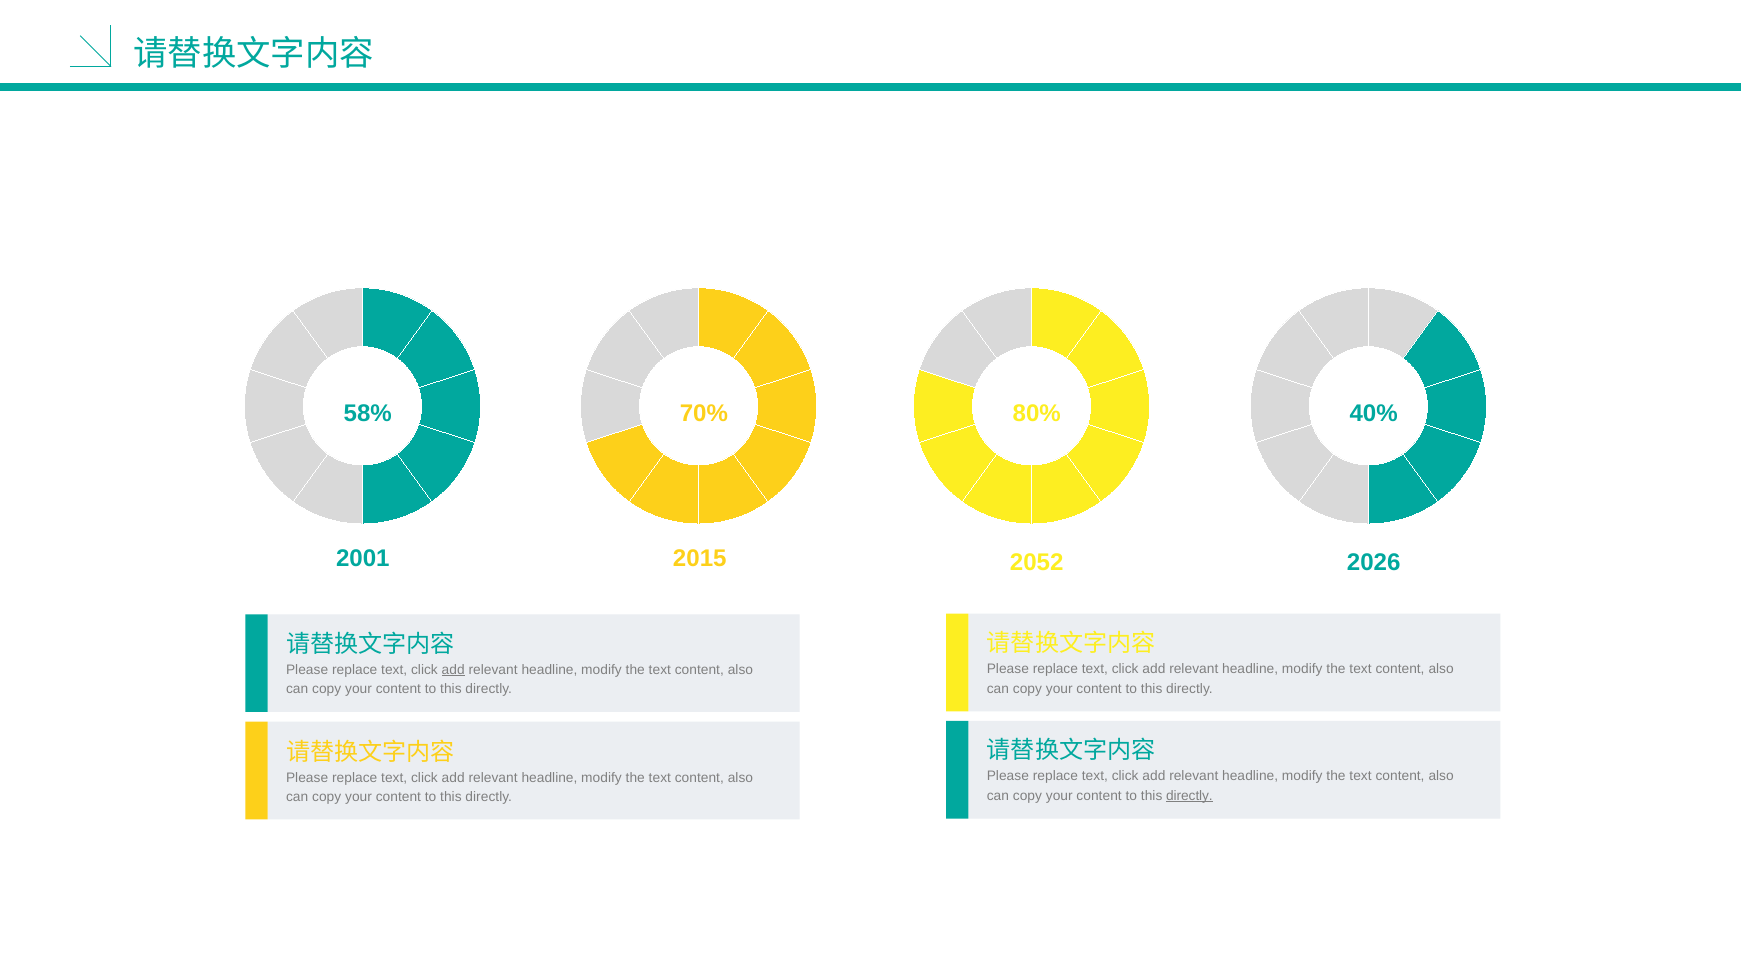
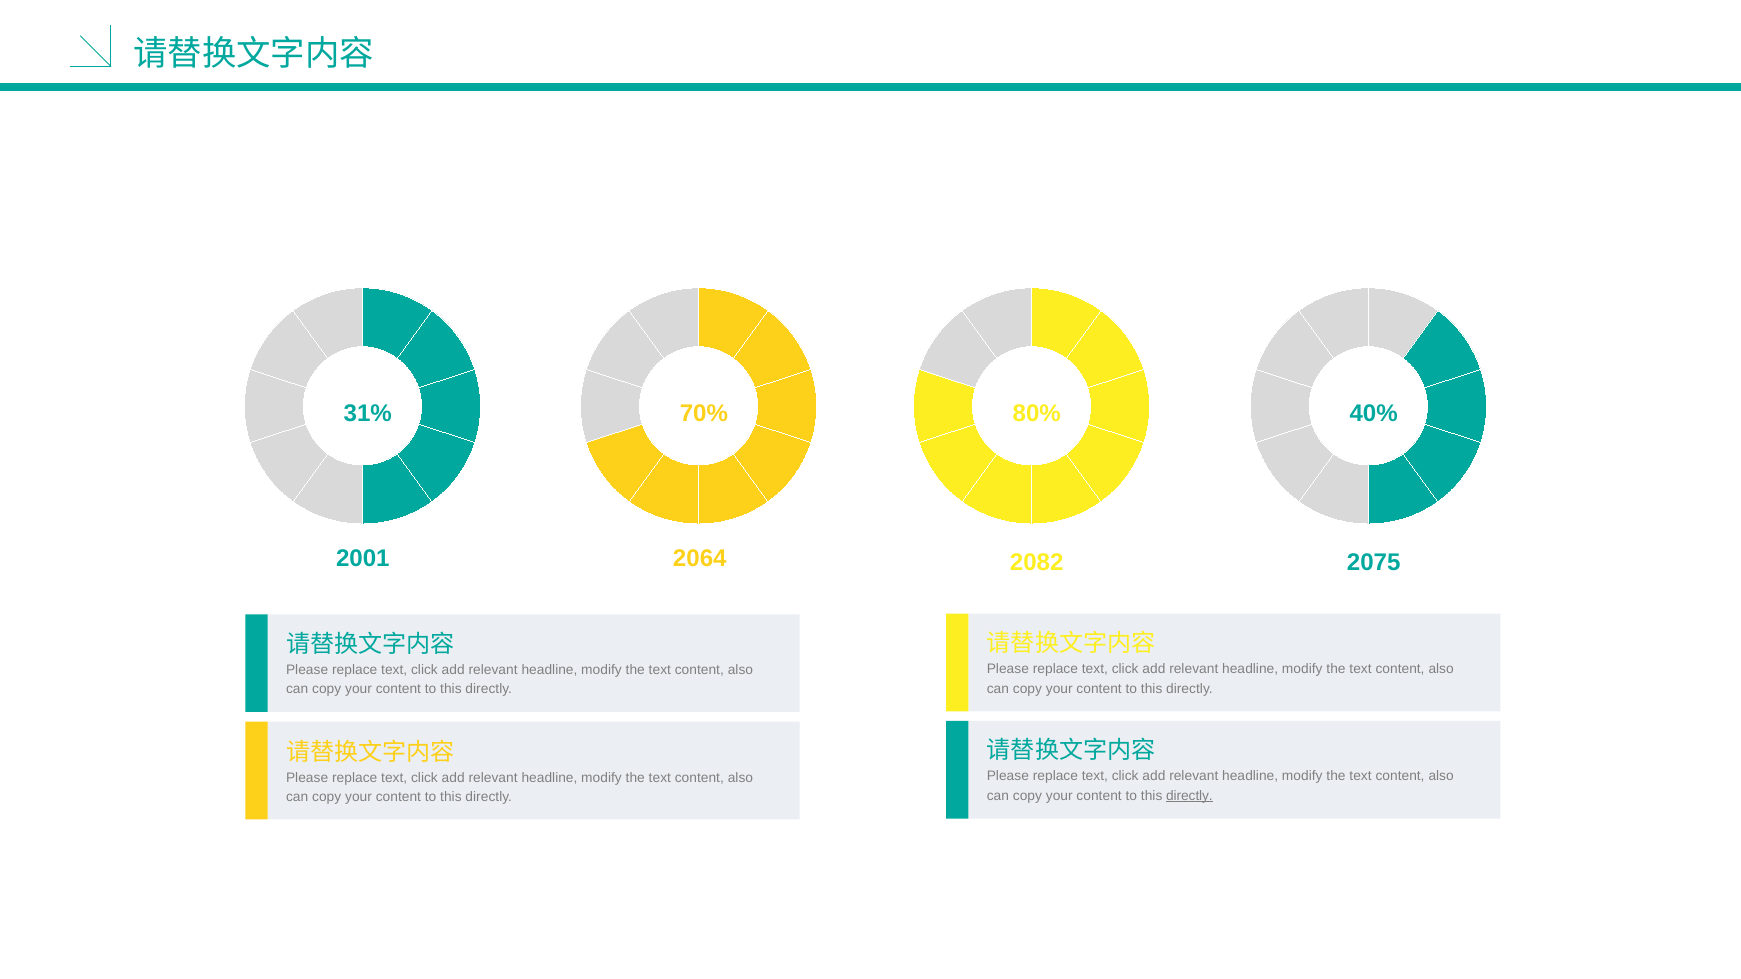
58%: 58% -> 31% (368, 414)
2015: 2015 -> 2064 (700, 558)
2052: 2052 -> 2082 (1037, 563)
2026: 2026 -> 2075 (1374, 563)
add underline: present -> none (453, 670)
